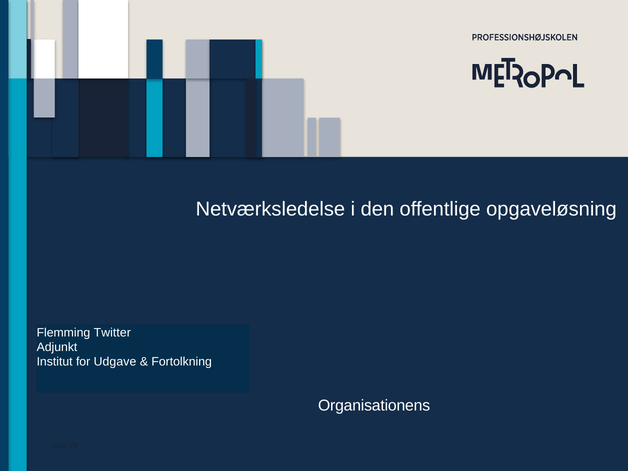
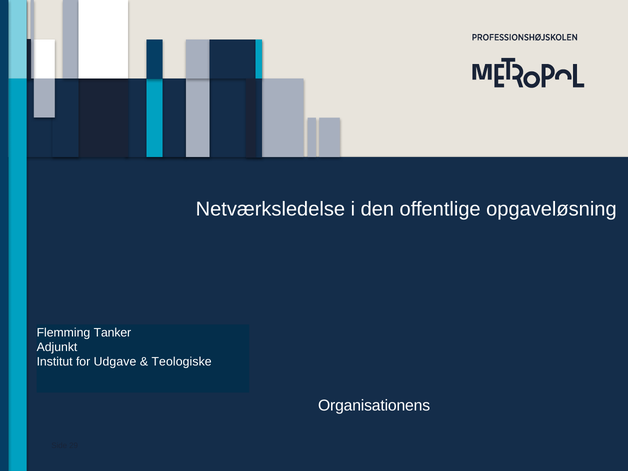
Twitter: Twitter -> Tanker (112, 333)
Fortolkning: Fortolkning -> Teologiske (182, 362)
